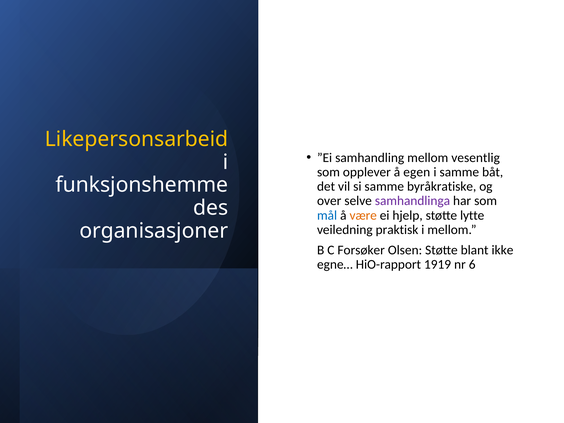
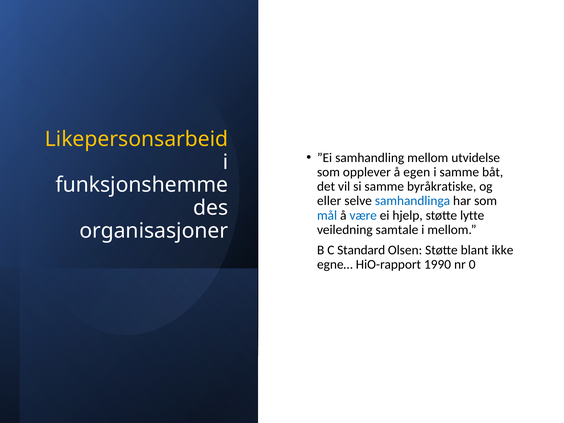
vesentlig: vesentlig -> utvidelse (476, 158)
over: over -> eller (329, 201)
samhandlinga colour: purple -> blue (412, 201)
være colour: orange -> blue (363, 215)
praktisk: praktisk -> samtale (397, 230)
Forsøker: Forsøker -> Standard (361, 250)
1919: 1919 -> 1990 (438, 264)
6: 6 -> 0 (472, 264)
